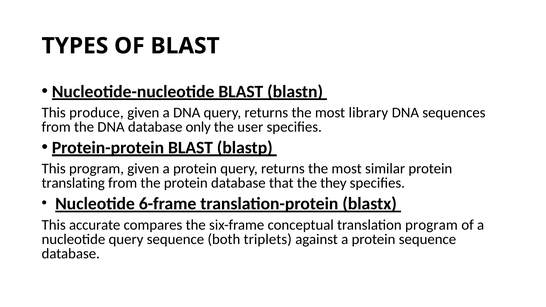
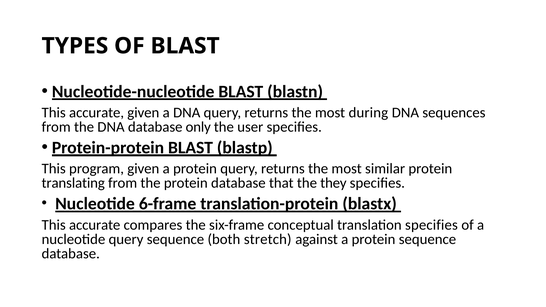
produce: produce -> accurate (97, 113)
library: library -> during (368, 113)
translation program: program -> specifies (431, 225)
triplets: triplets -> stretch (268, 239)
